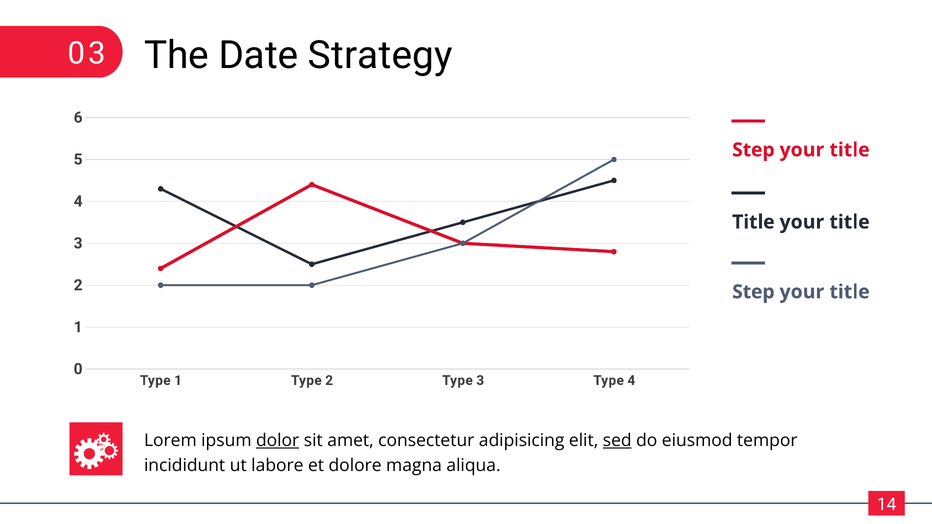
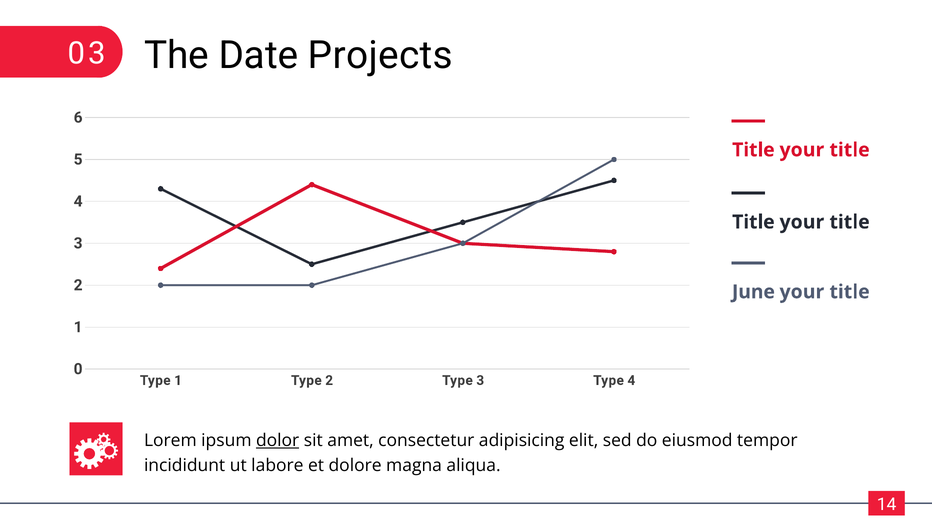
Strategy: Strategy -> Projects (380, 55)
Step: Step -> Title (753, 150)
Step: Step -> June (753, 292)
sed underline: present -> none (617, 441)
